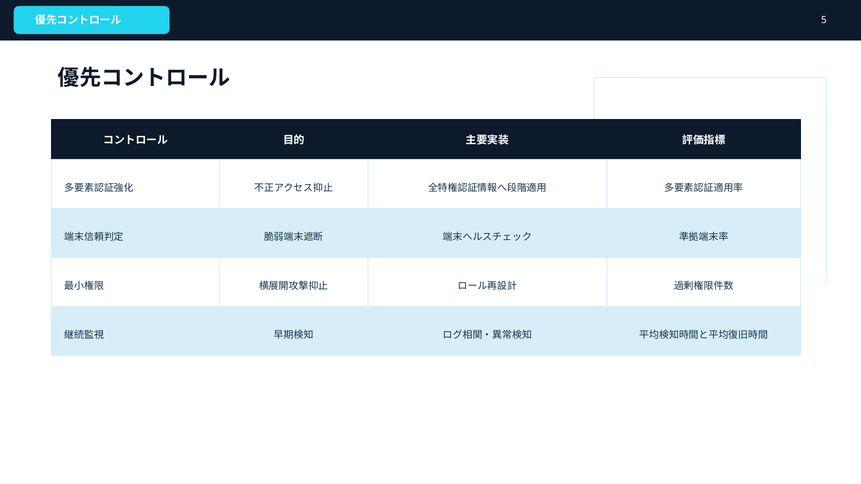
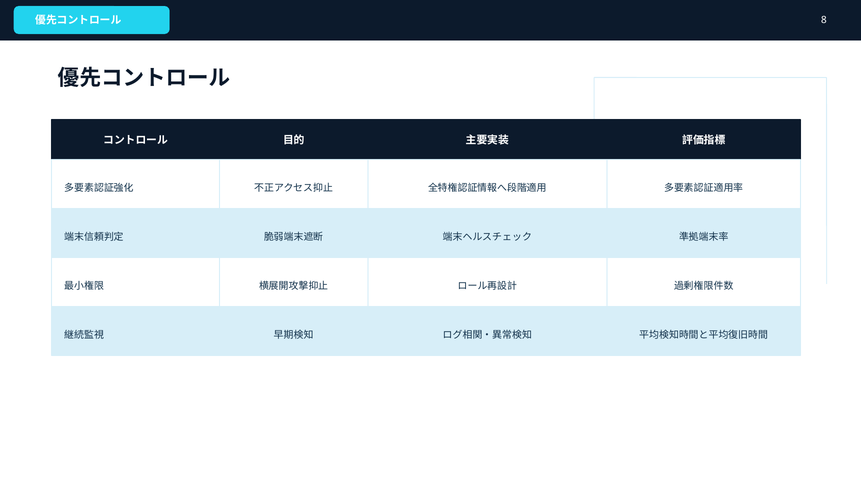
5: 5 -> 8 (824, 20)
